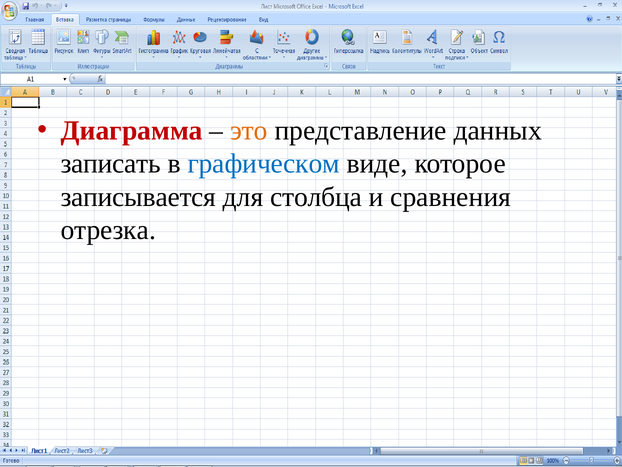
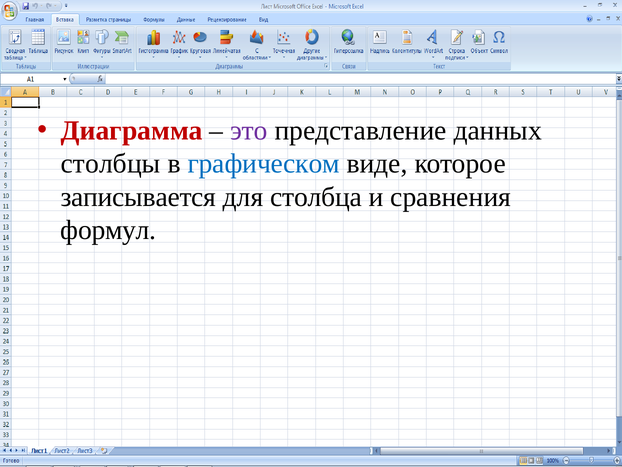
это colour: orange -> purple (249, 130)
записать: записать -> столбцы (111, 164)
отрезка: отрезка -> формул (108, 230)
